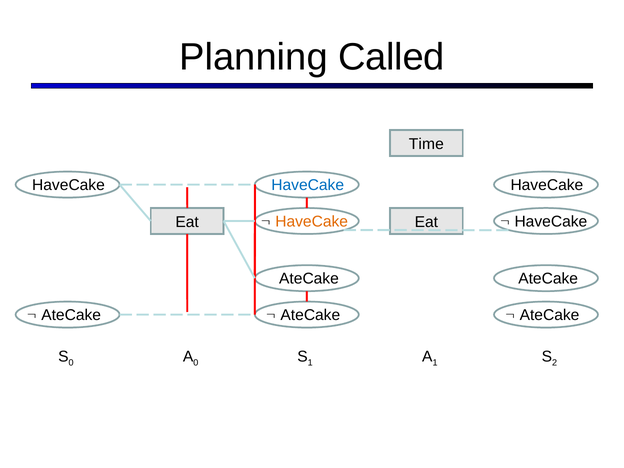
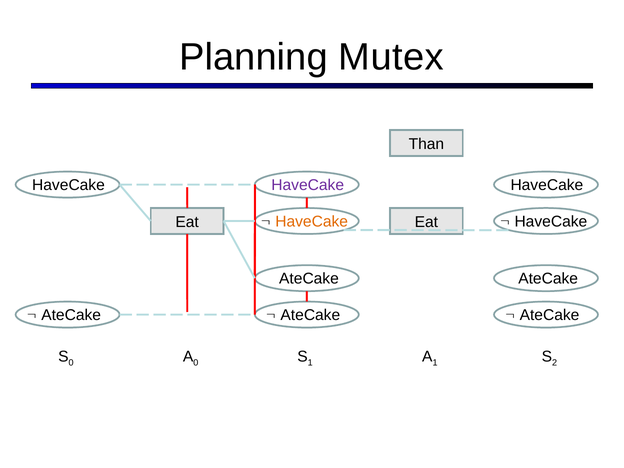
Called: Called -> Mutex (391, 57)
Time: Time -> Than (426, 144)
HaveCake colour: blue -> purple (308, 185)
